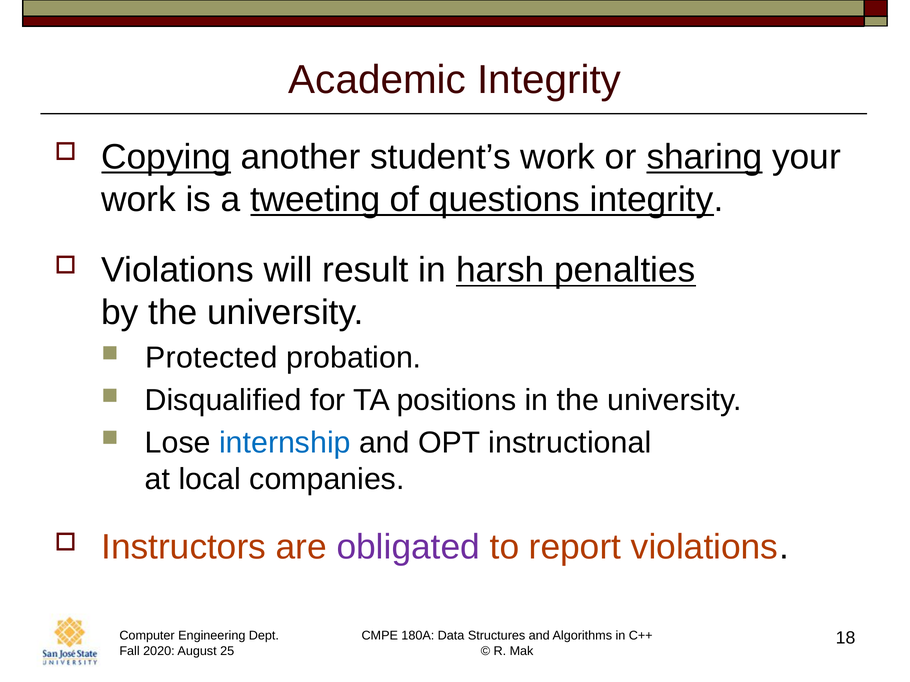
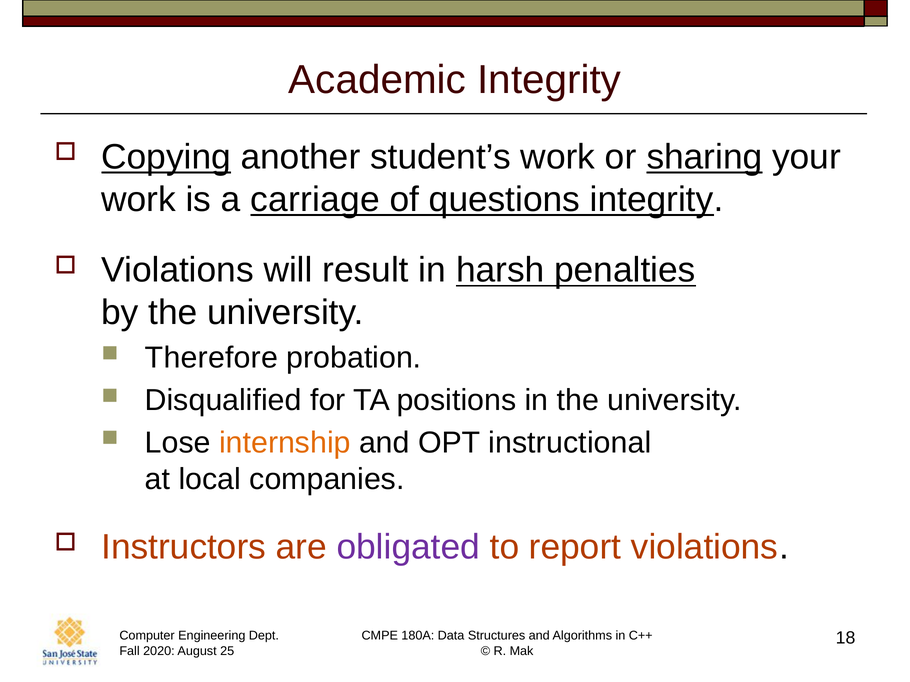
tweeting: tweeting -> carriage (315, 200)
Protected: Protected -> Therefore (211, 358)
internship colour: blue -> orange (285, 443)
